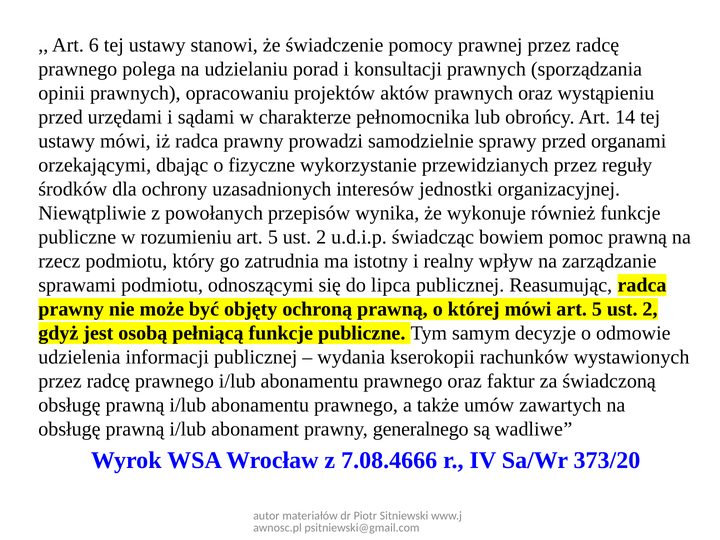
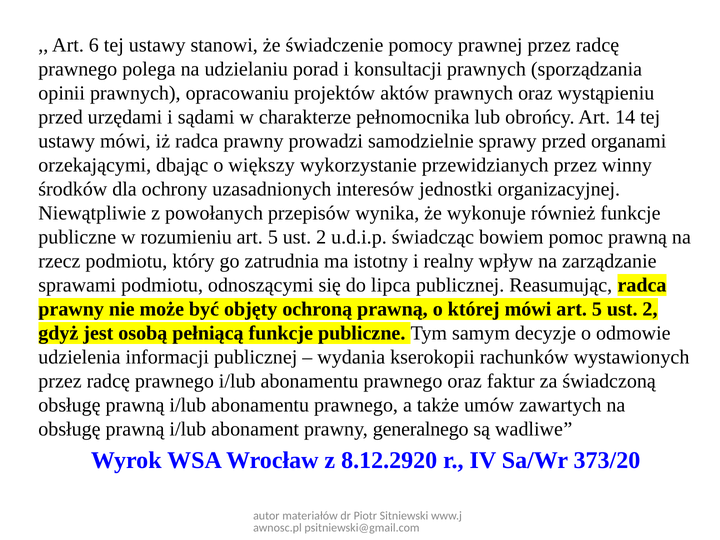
fizyczne: fizyczne -> większy (262, 165)
reguły: reguły -> winny (627, 165)
7.08.4666: 7.08.4666 -> 8.12.2920 (389, 461)
